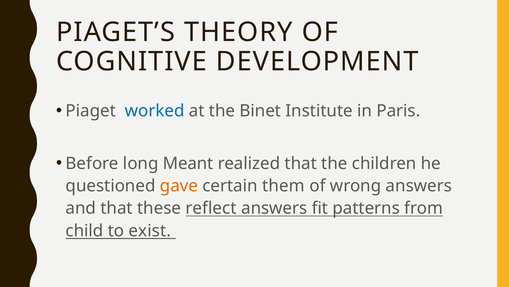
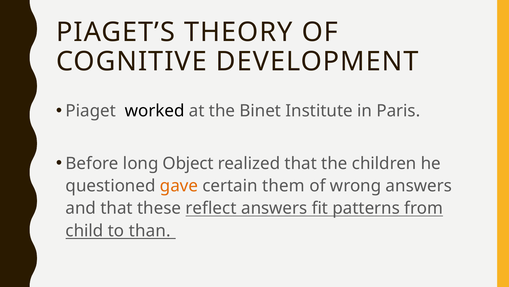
worked colour: blue -> black (155, 111)
Meant: Meant -> Object (188, 163)
exist: exist -> than (150, 230)
